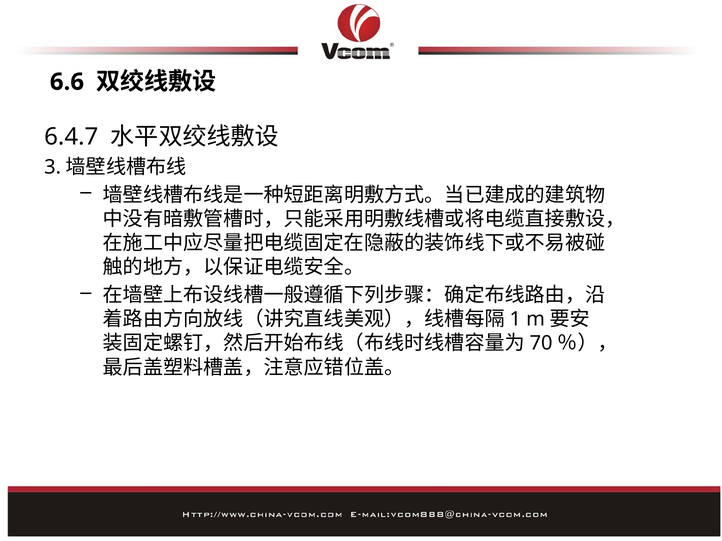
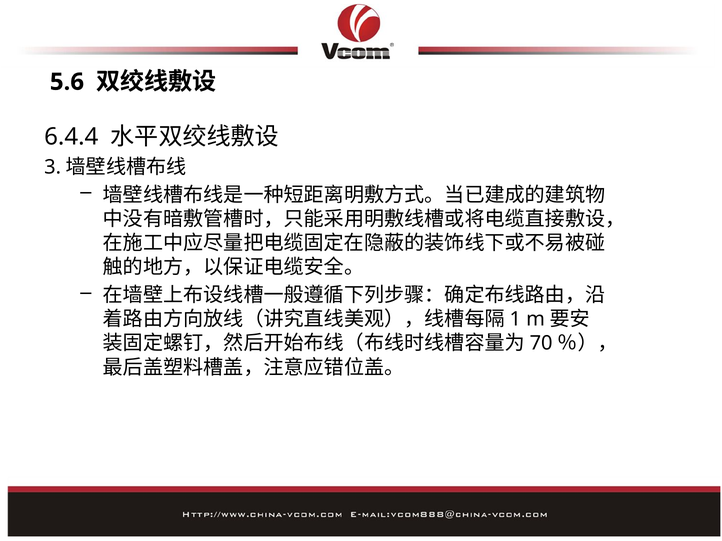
6.6: 6.6 -> 5.6 (67, 82)
6.4.7: 6.4.7 -> 6.4.4 (71, 137)
